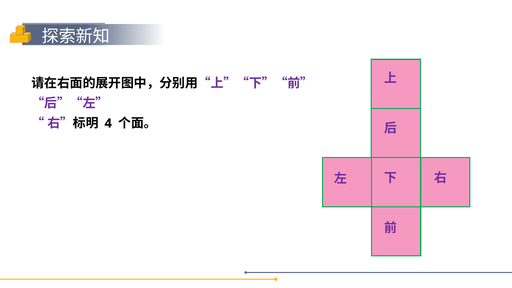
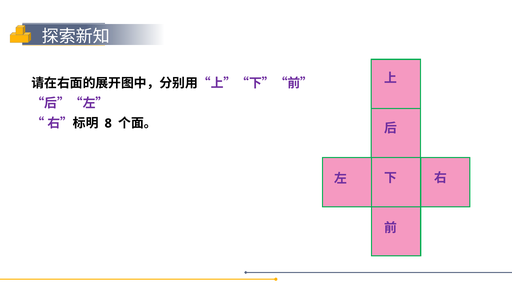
4: 4 -> 8 (108, 123)
